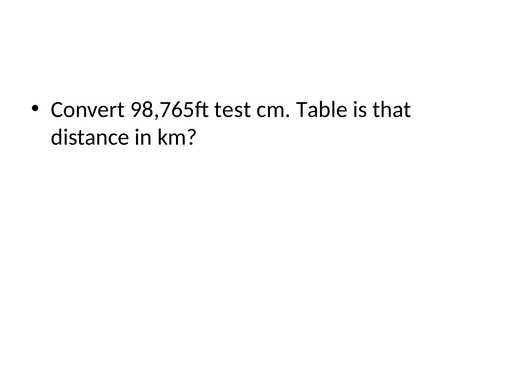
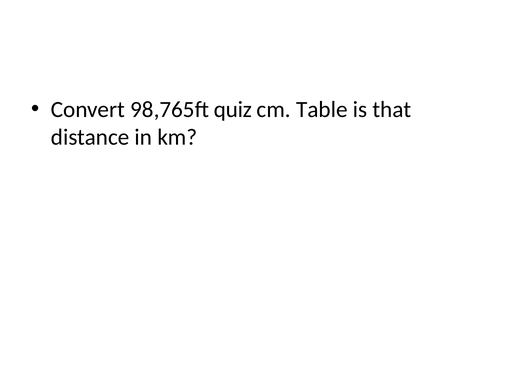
test: test -> quiz (233, 110)
